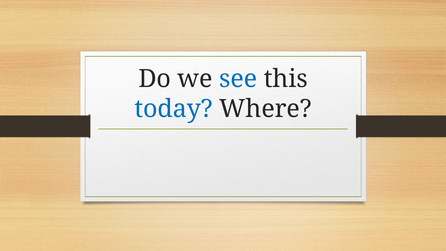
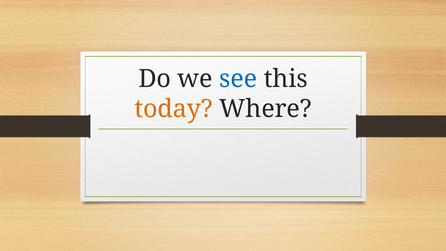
today colour: blue -> orange (174, 109)
